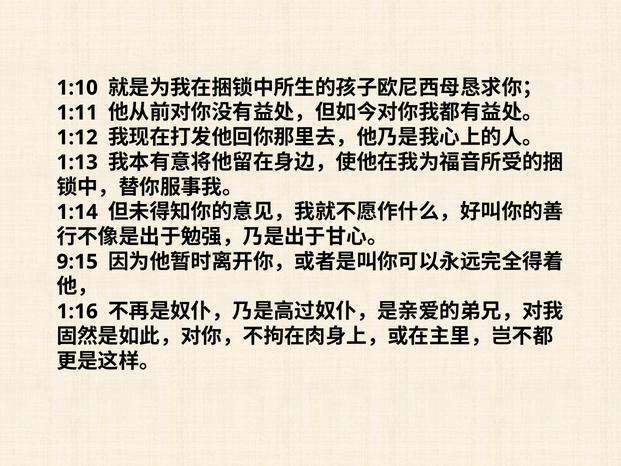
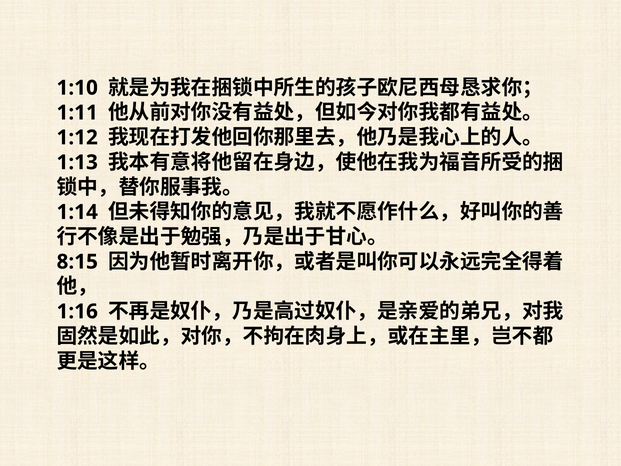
9:15: 9:15 -> 8:15 (77, 262)
